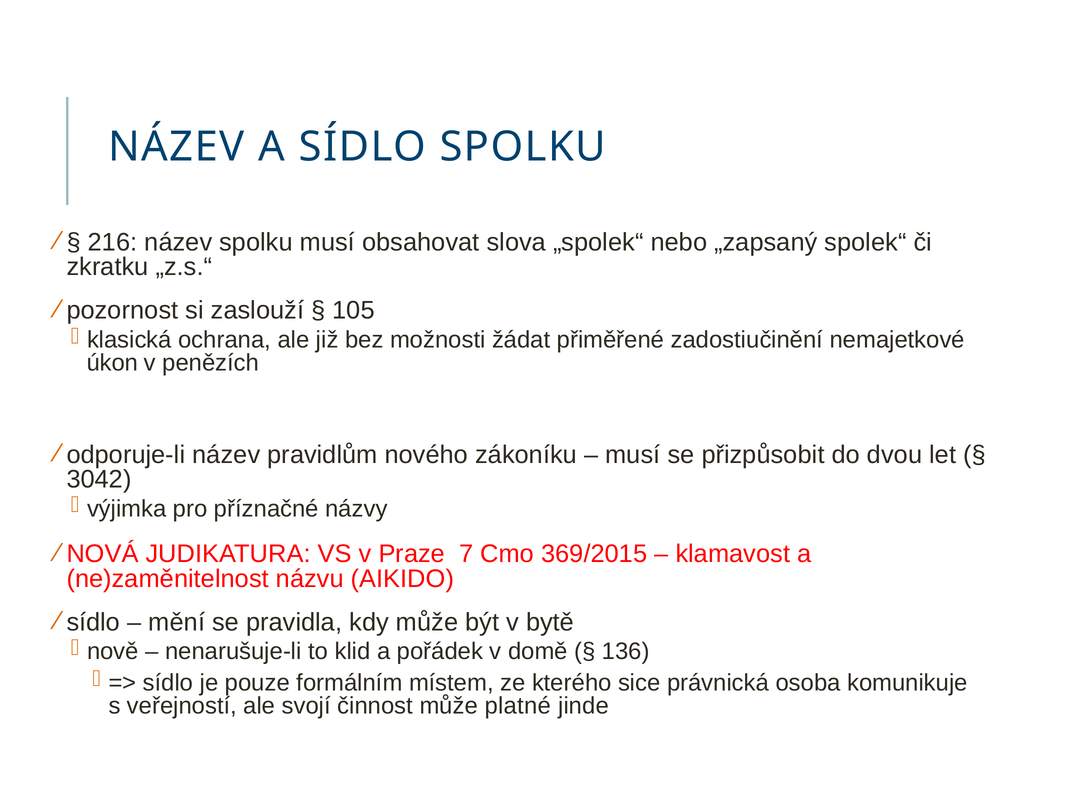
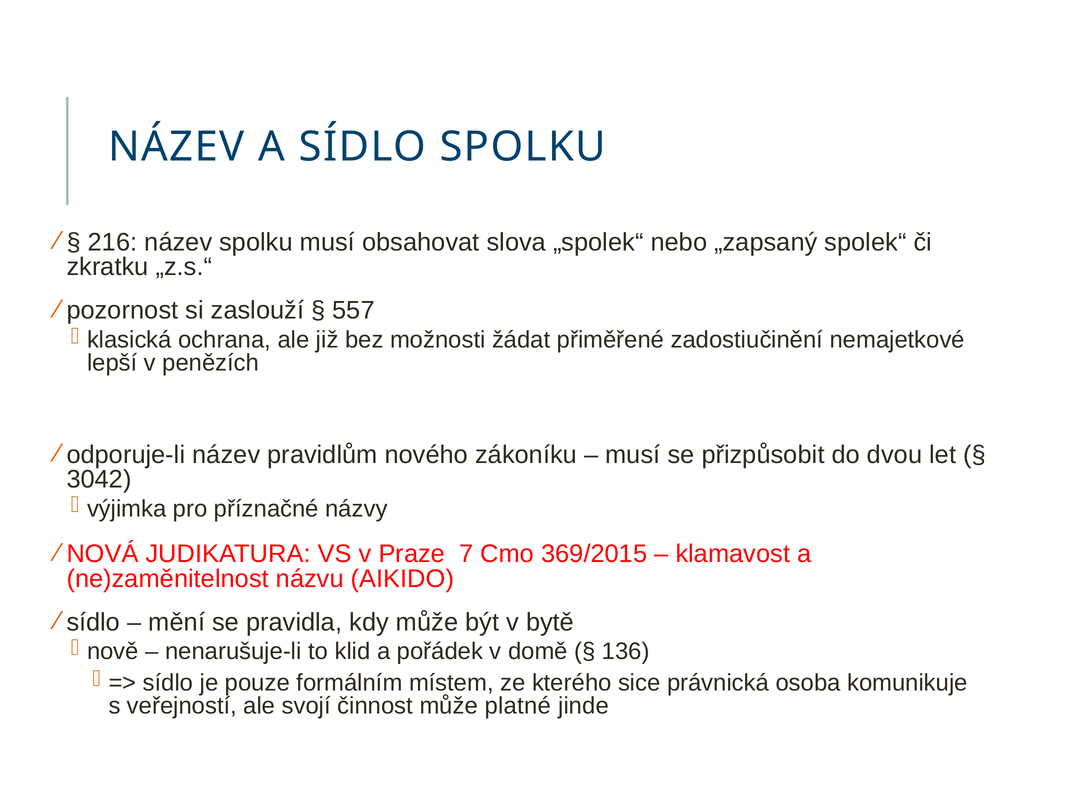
105: 105 -> 557 (354, 311)
úkon: úkon -> lepší (112, 363)
